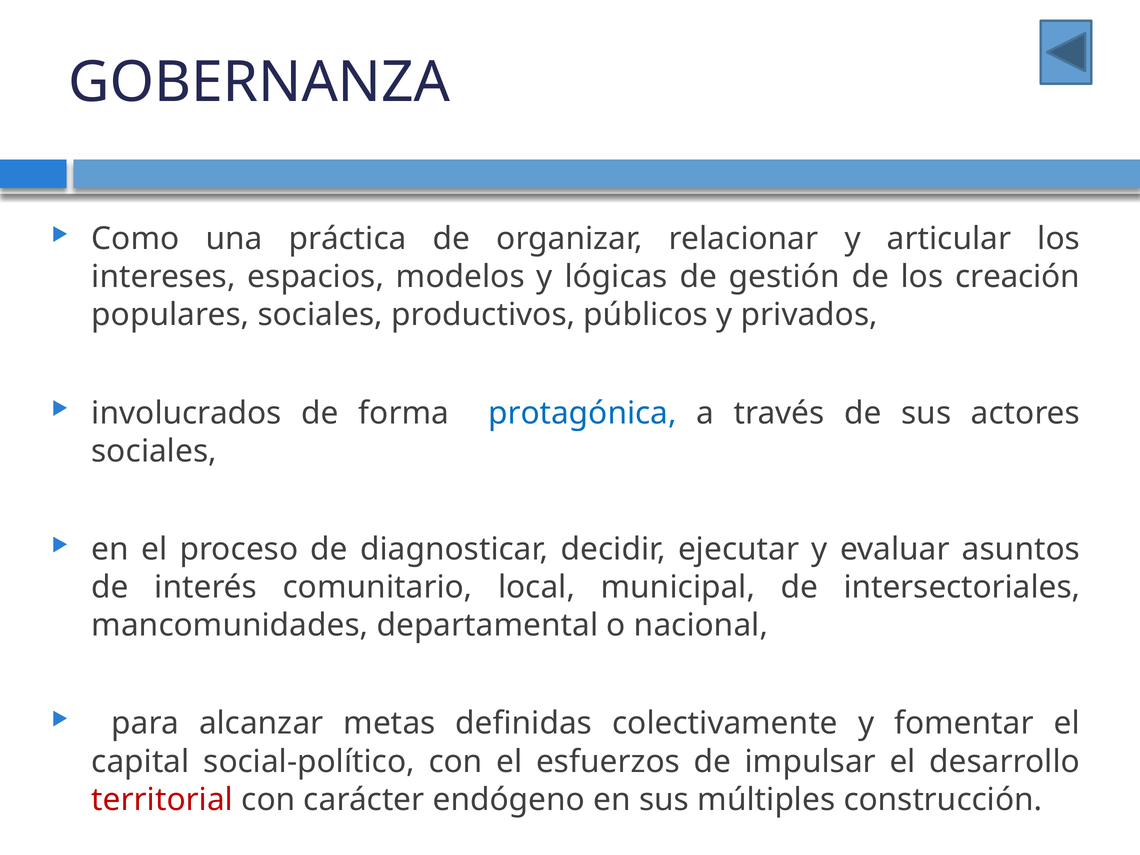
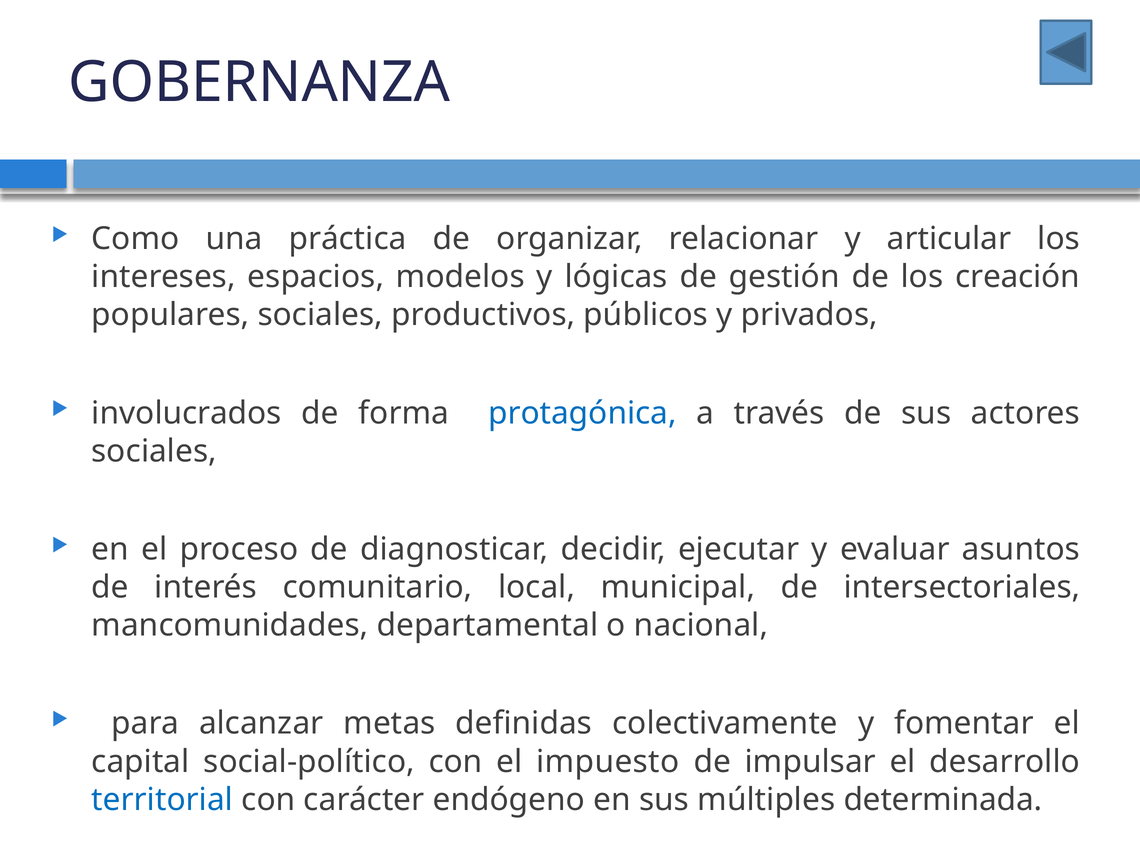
esfuerzos: esfuerzos -> impuesto (608, 762)
territorial colour: red -> blue (162, 800)
construcción: construcción -> determinada (943, 800)
